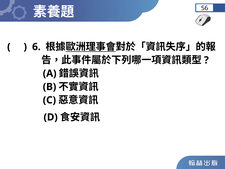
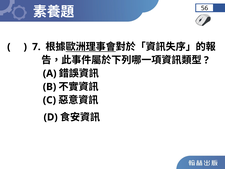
6: 6 -> 7 (36, 47)
